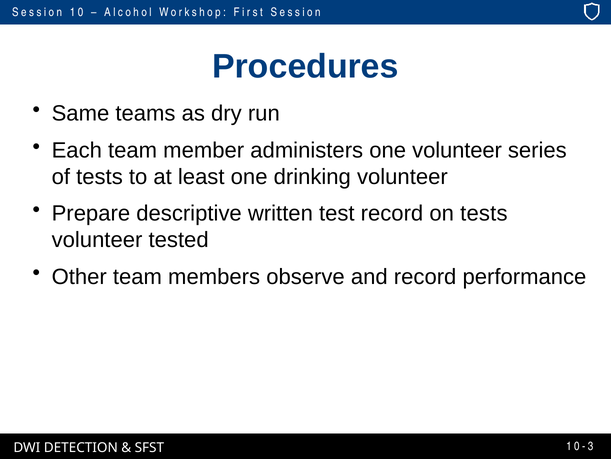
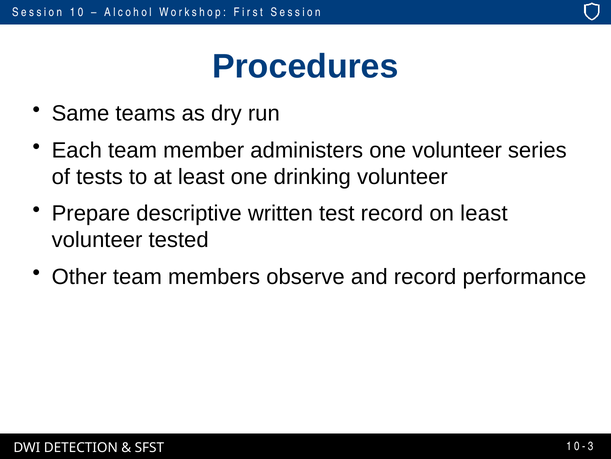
on tests: tests -> least (484, 213)
